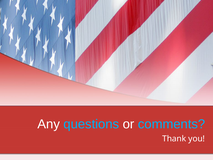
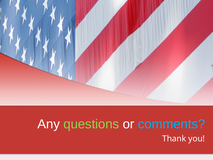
questions colour: light blue -> light green (91, 124)
